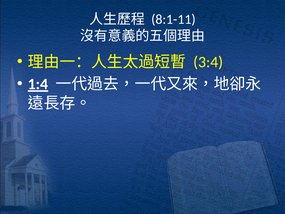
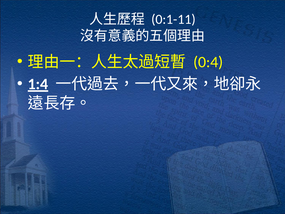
8:1-11: 8:1-11 -> 0:1-11 (173, 19)
3:4: 3:4 -> 0:4 (208, 62)
